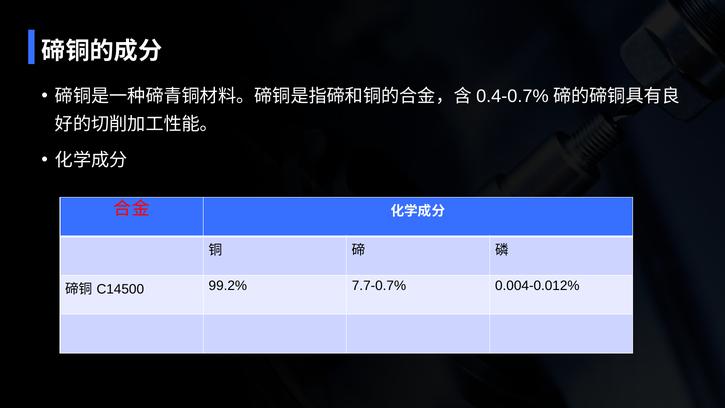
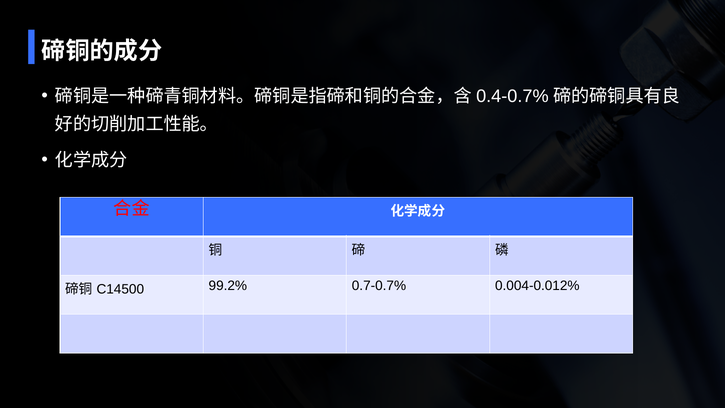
7.7-0.7%: 7.7-0.7% -> 0.7-0.7% (379, 286)
